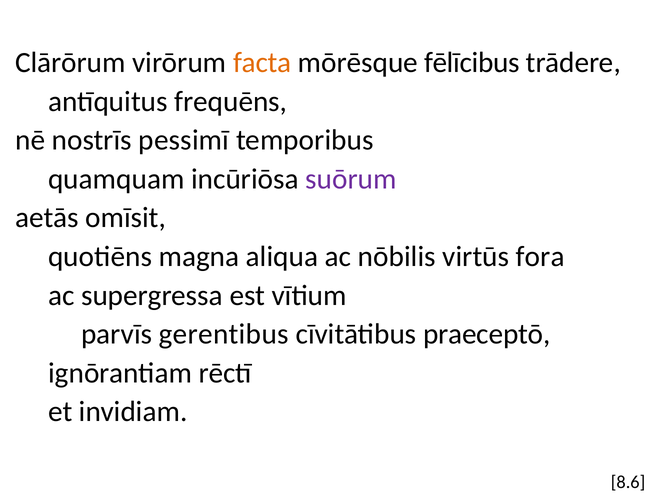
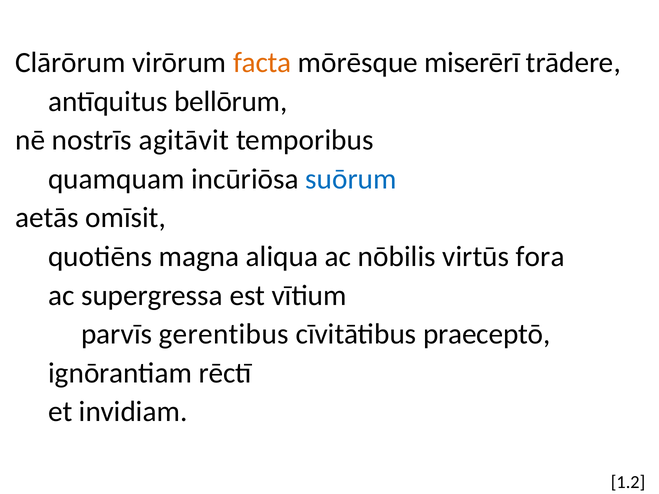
fēlīcibus: fēlīcibus -> miserērī (472, 63)
frequēns: frequēns -> bellōrum (231, 102)
pessimī: pessimī -> agitāvit (184, 140)
suōrum colour: purple -> blue (351, 179)
8.6: 8.6 -> 1.2 (628, 482)
